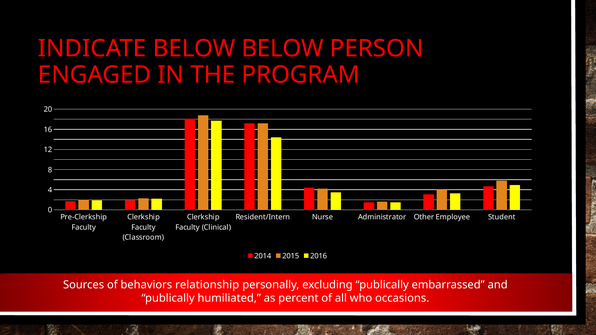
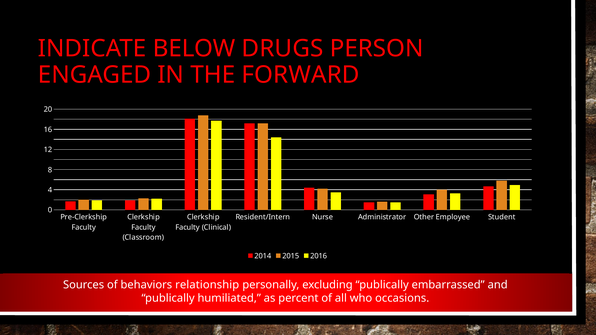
BELOW BELOW: BELOW -> DRUGS (282, 49)
PROGRAM: PROGRAM -> FORWARD (301, 75)
